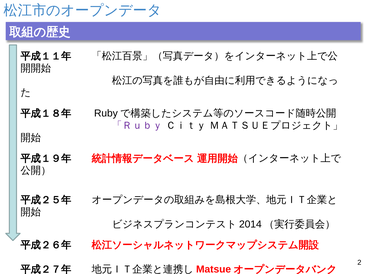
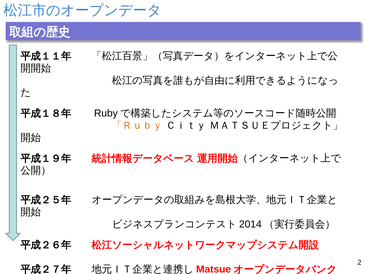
「Ｒｕｂｙ colour: purple -> orange (137, 125)
